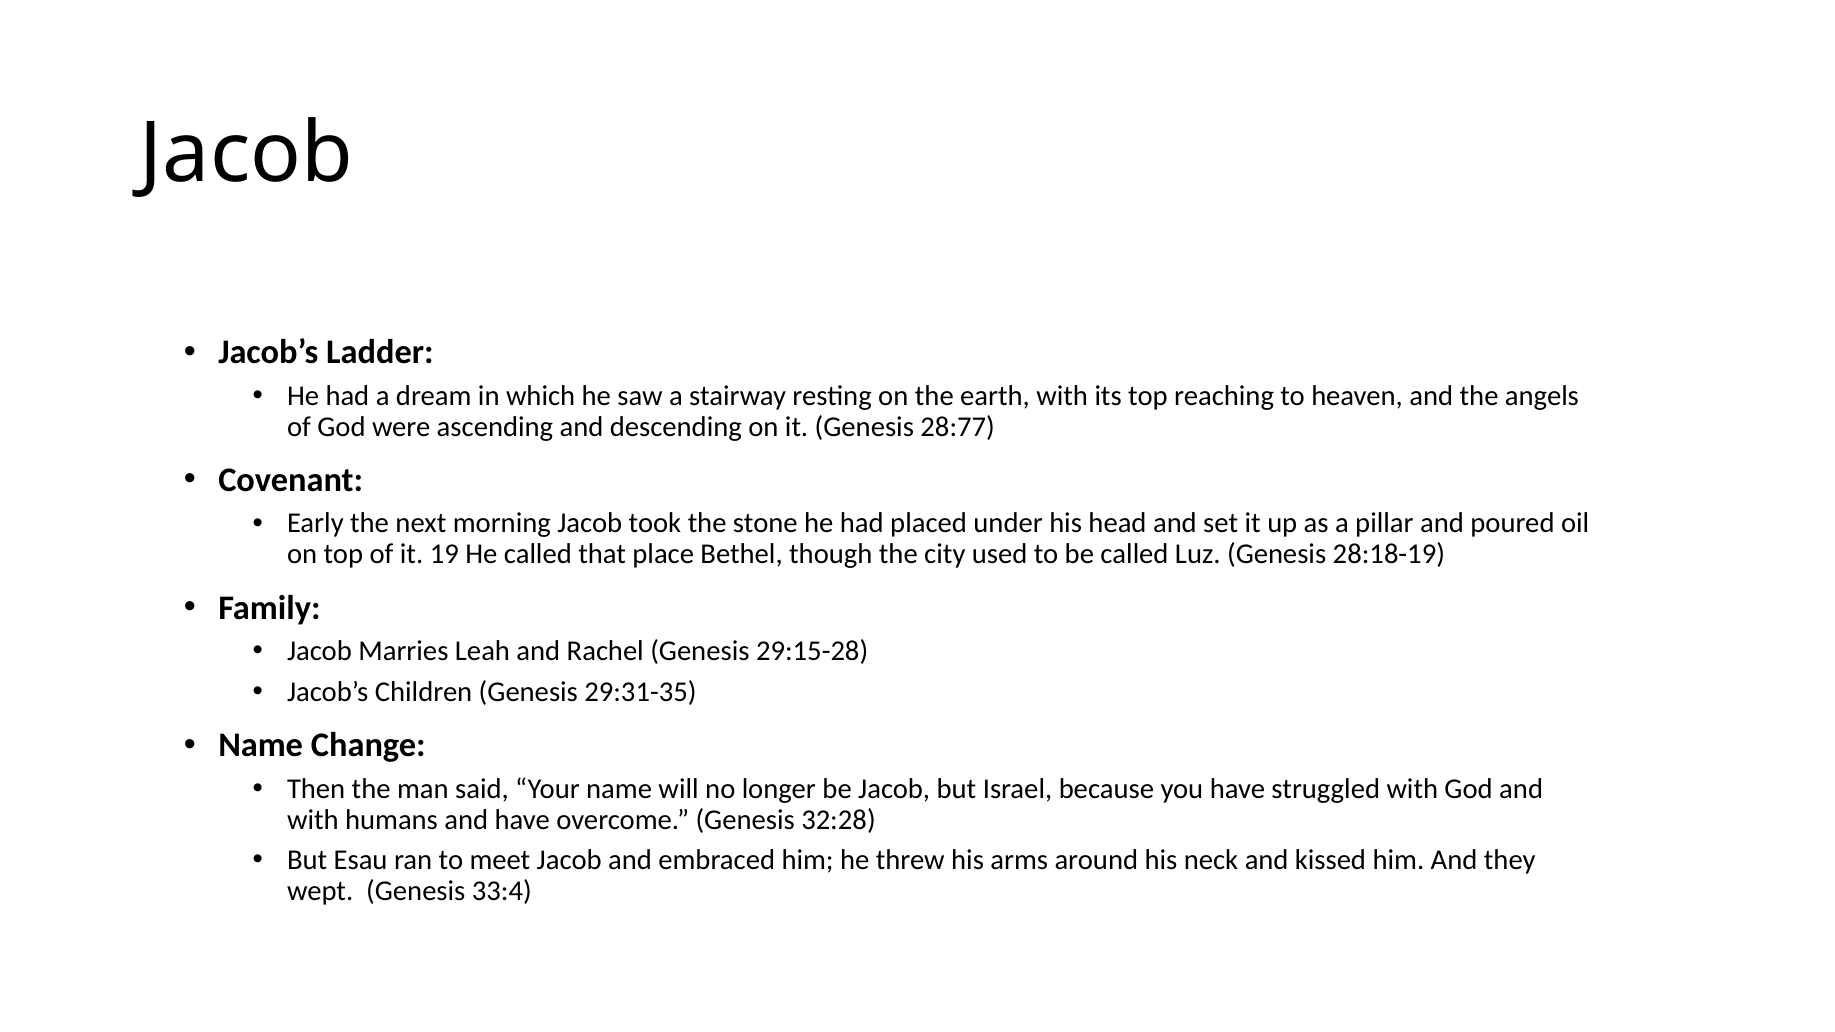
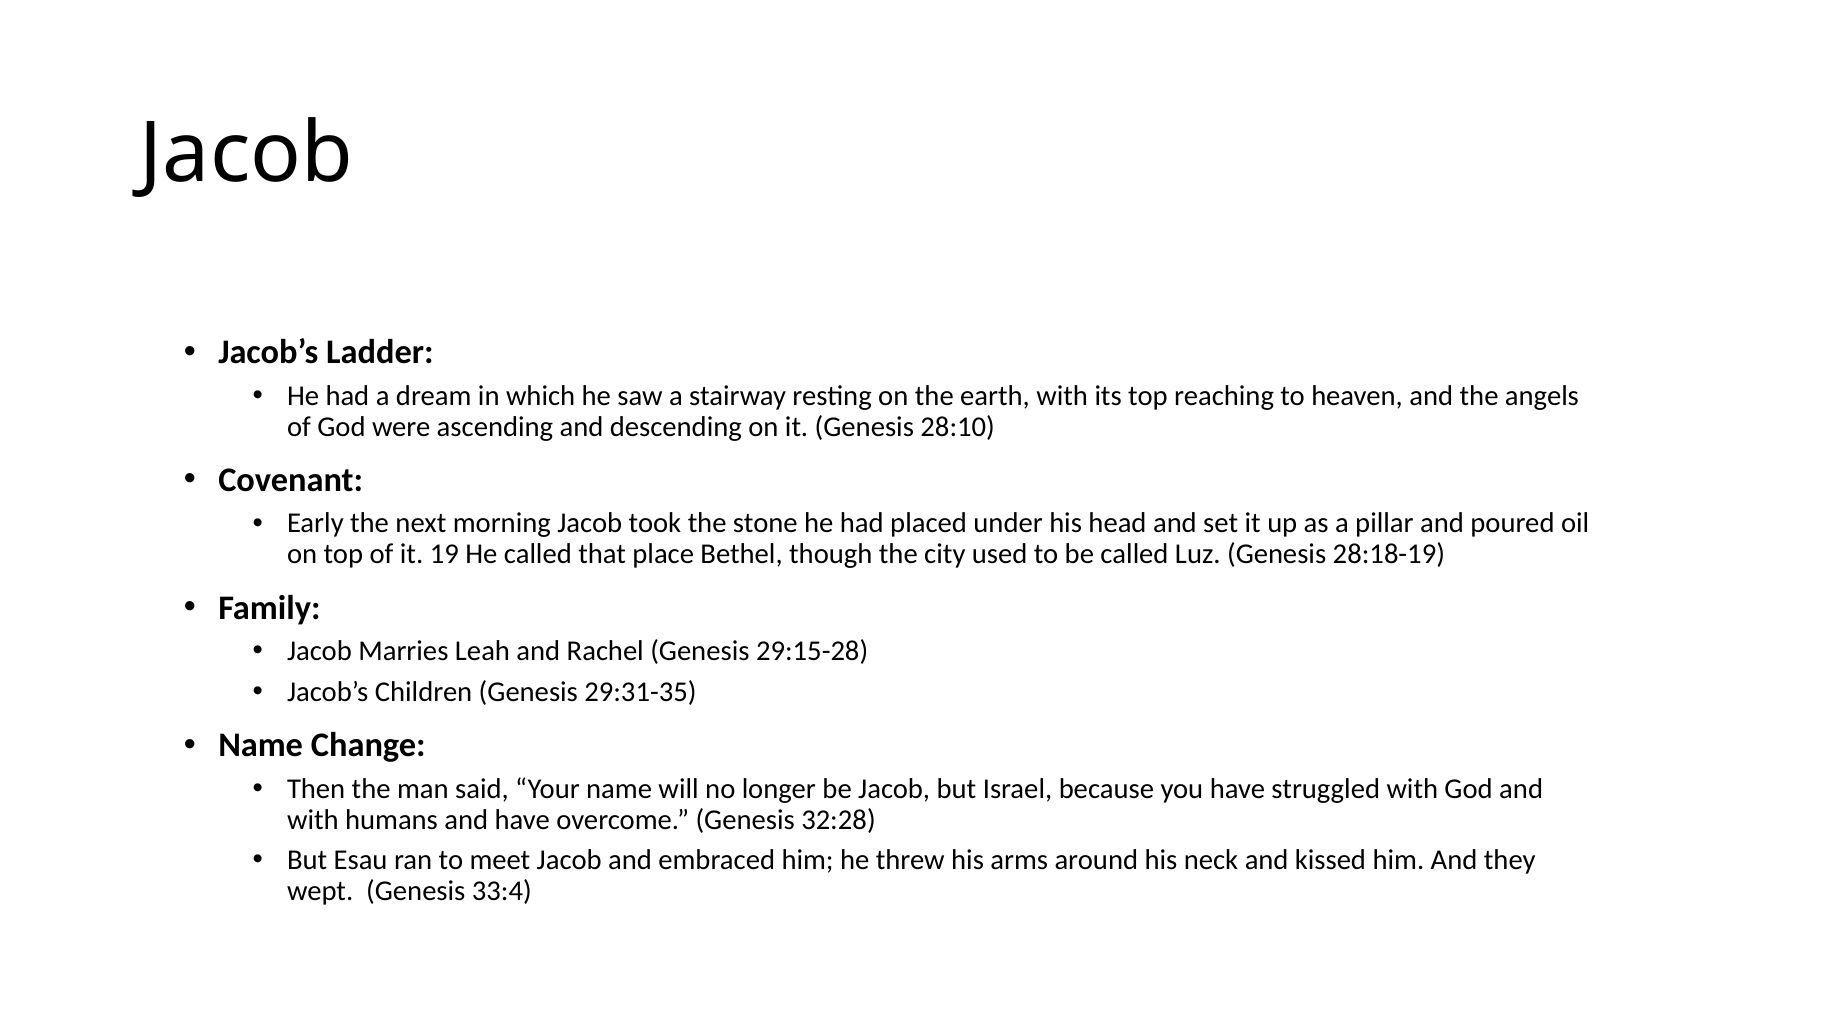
28:77: 28:77 -> 28:10 (958, 427)
